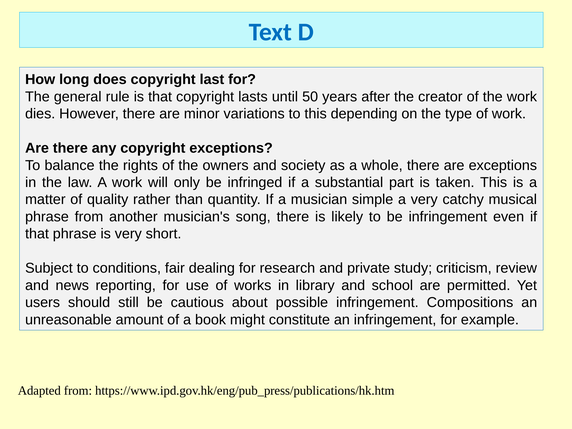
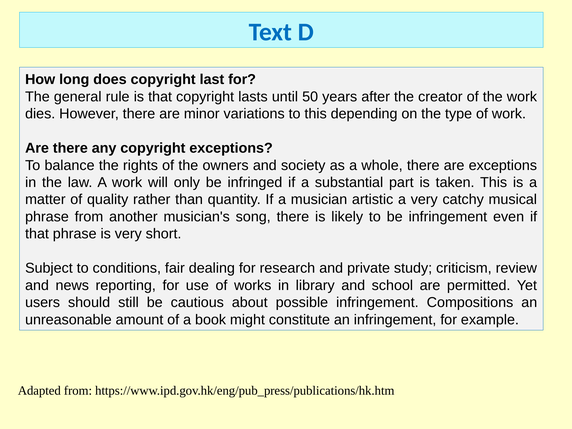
simple: simple -> artistic (373, 200)
